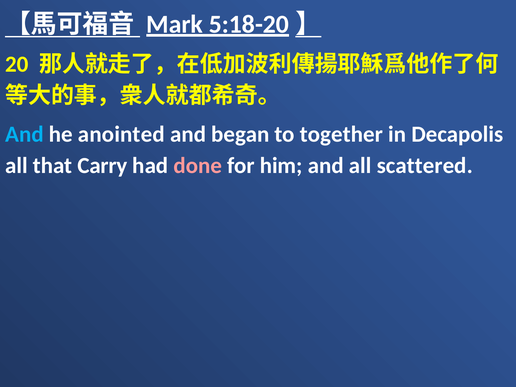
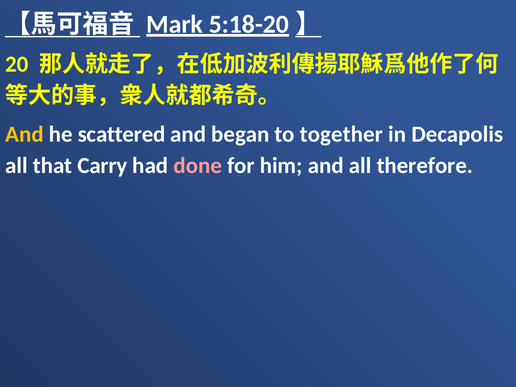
And colour: light blue -> yellow (24, 134)
anointed: anointed -> scattered (122, 134)
scattered: scattered -> therefore (425, 166)
